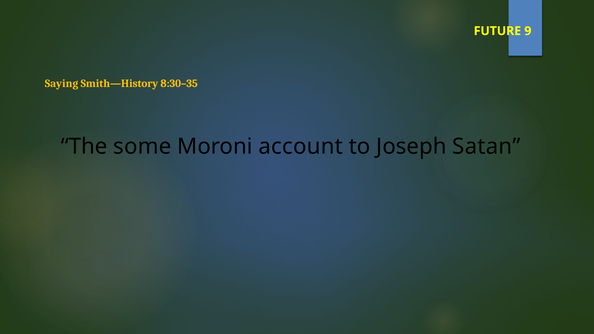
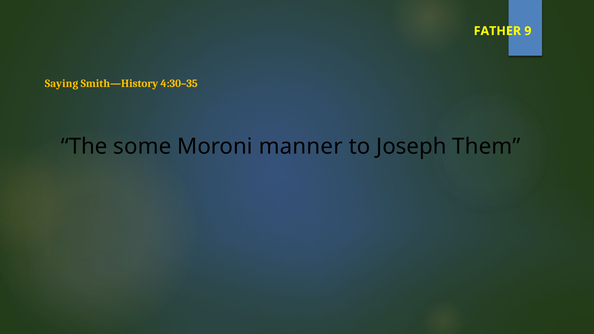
FUTURE: FUTURE -> FATHER (497, 31)
8:30–35: 8:30–35 -> 4:30–35 (179, 83)
account: account -> manner (301, 147)
Satan: Satan -> Them (486, 147)
